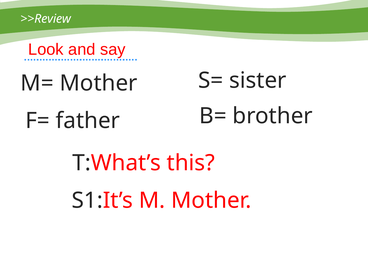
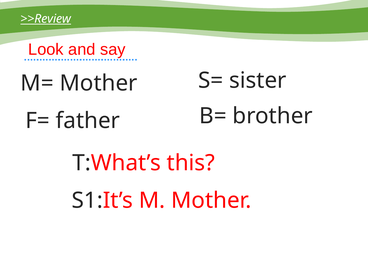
>>Review underline: none -> present (46, 19)
